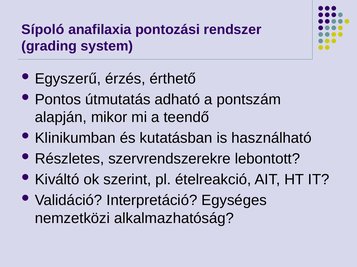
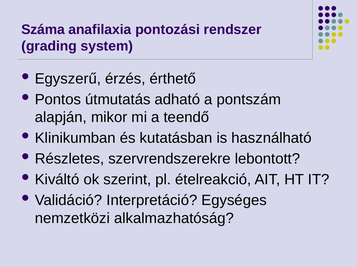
Sípoló: Sípoló -> Száma (43, 30)
